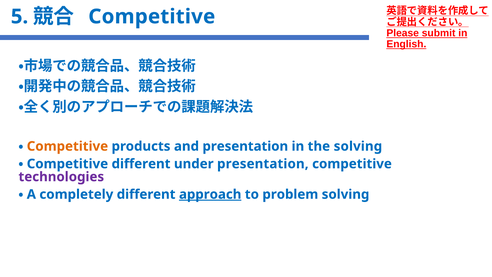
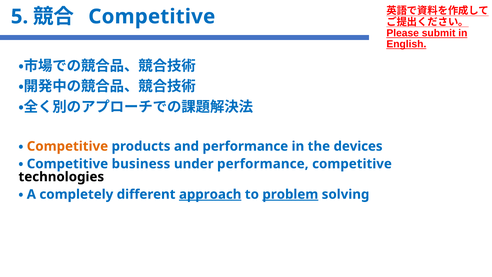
and presentation: presentation -> performance (245, 146)
the solving: solving -> devices (358, 146)
Competitive different: different -> business (141, 164)
under presentation: presentation -> performance (263, 164)
technologies colour: purple -> black (61, 177)
problem underline: none -> present (290, 194)
